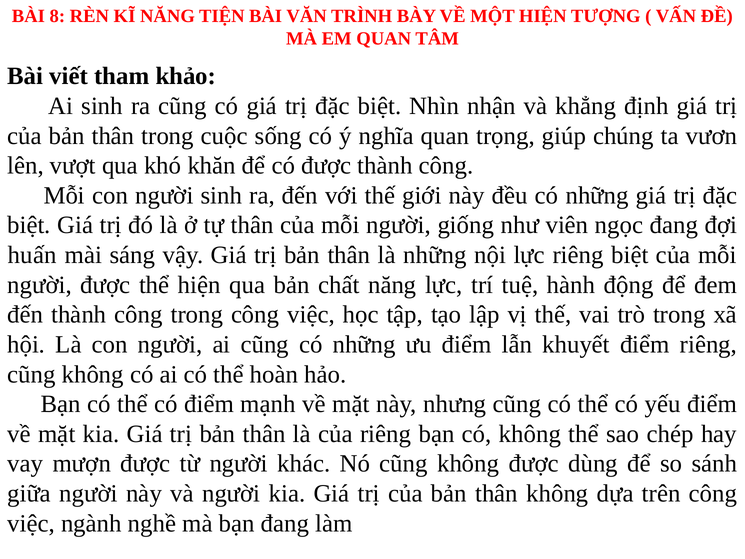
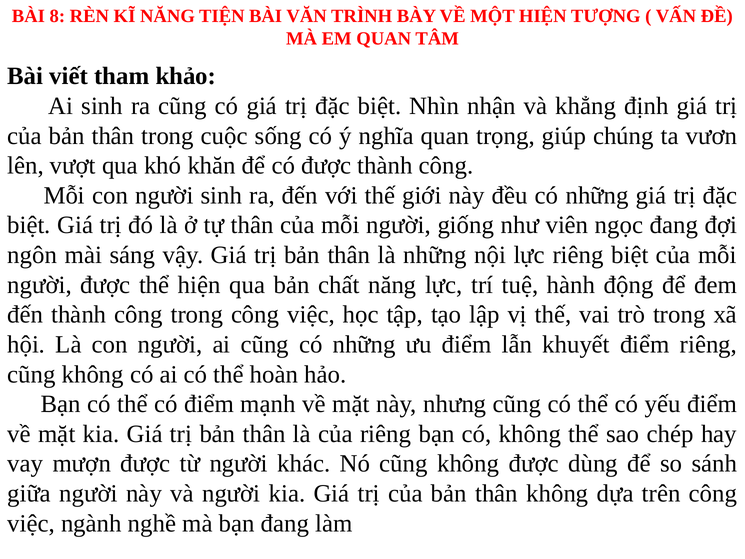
huấn: huấn -> ngôn (32, 255)
